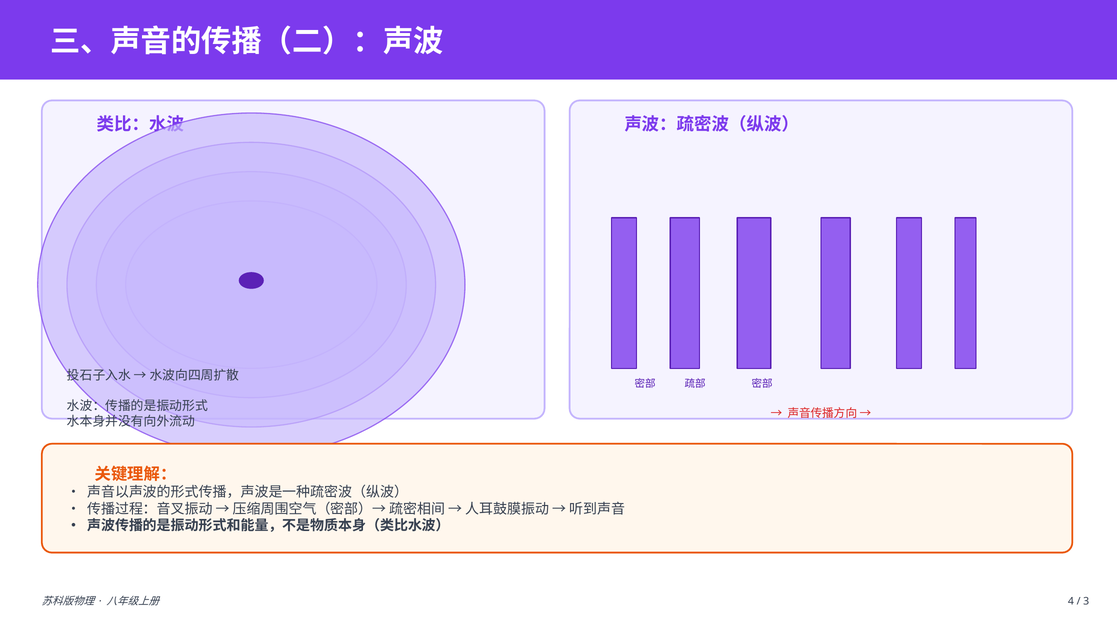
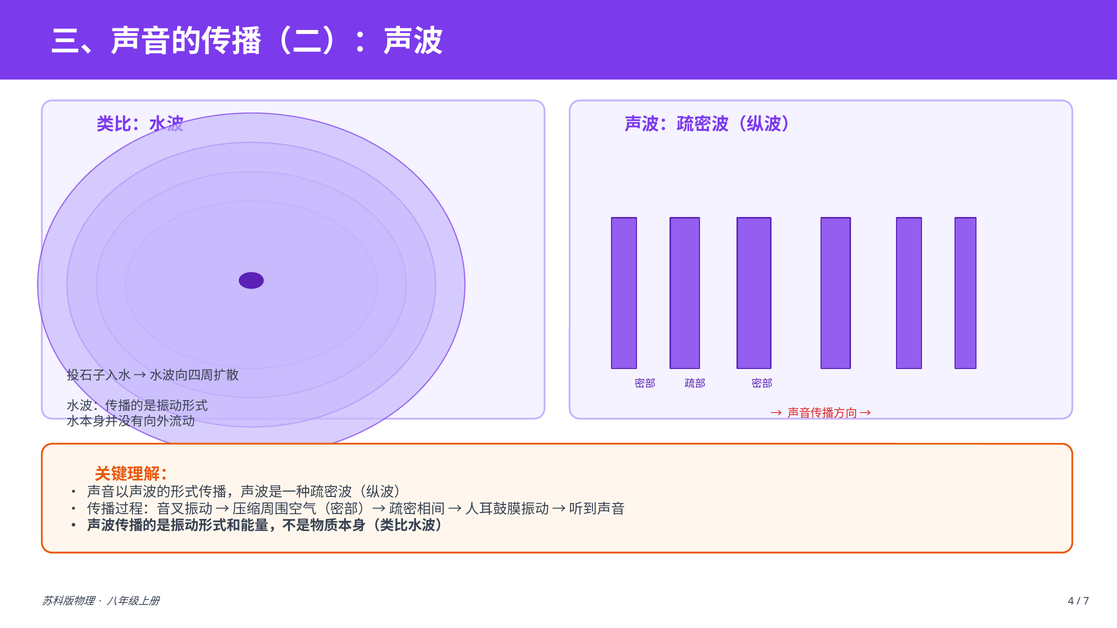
3: 3 -> 7 (1086, 602)
